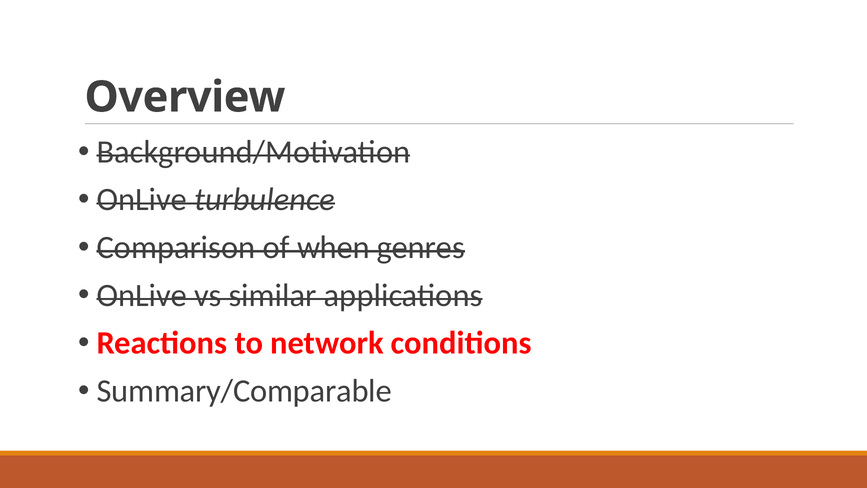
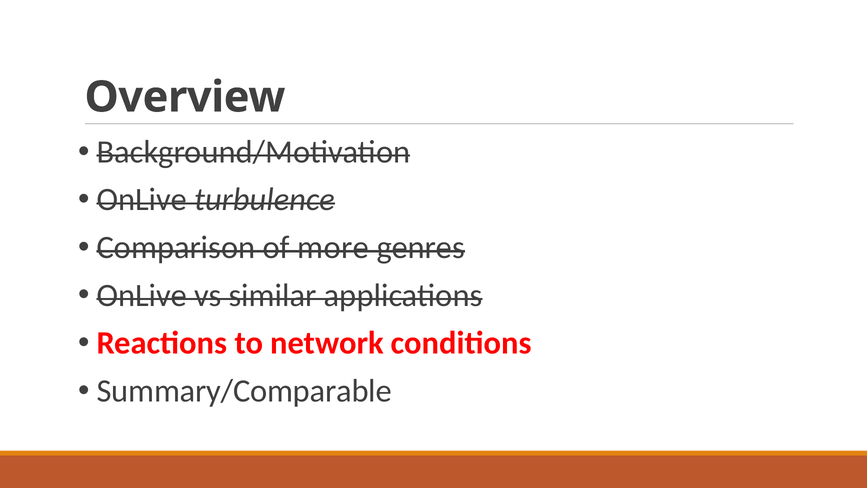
when: when -> more (333, 247)
